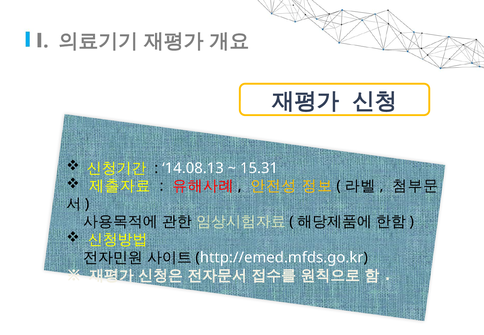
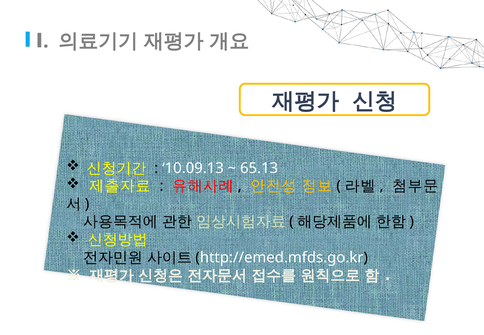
14.08.13: 14.08.13 -> 10.09.13 (193, 168)
15.31: 15.31 -> 65.13 (259, 168)
